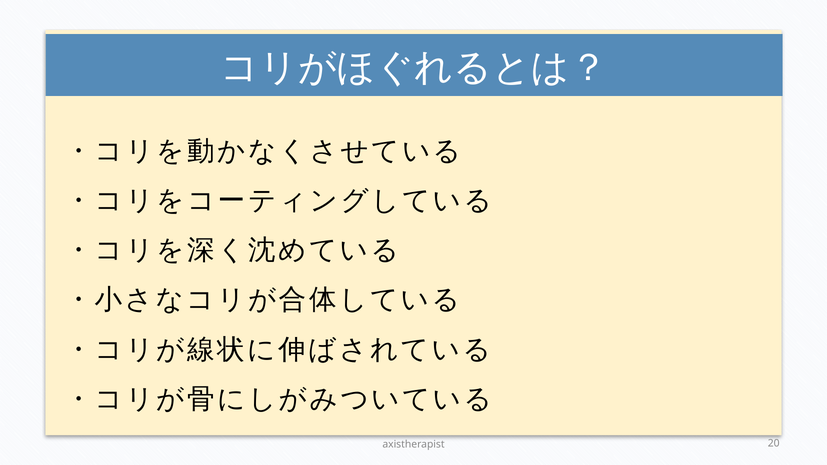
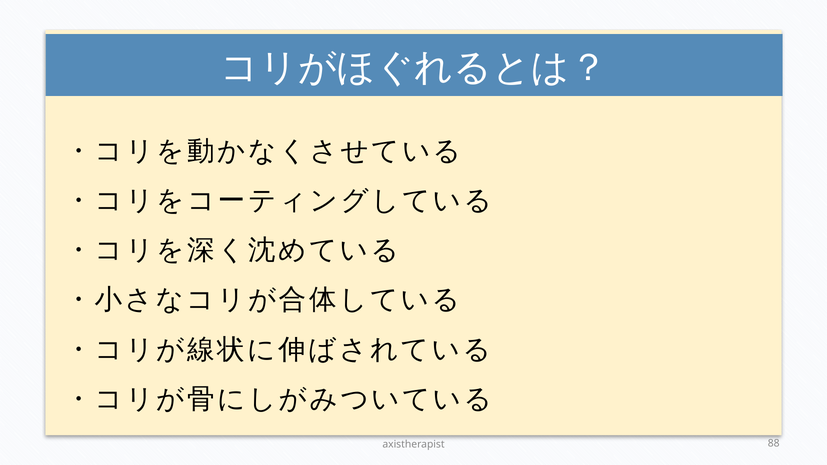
20: 20 -> 88 (774, 444)
